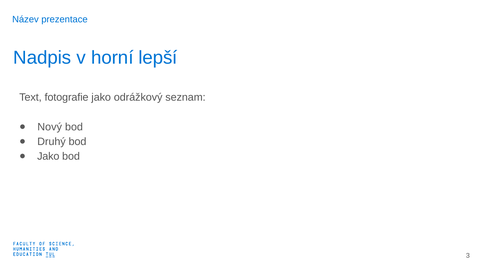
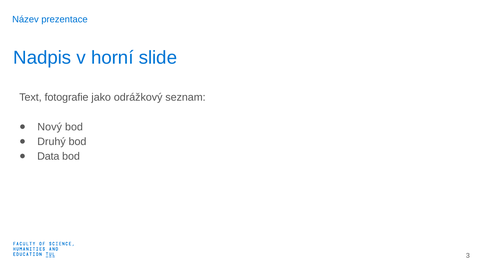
lepší: lepší -> slide (158, 58)
Jako: Jako -> Data (48, 157)
